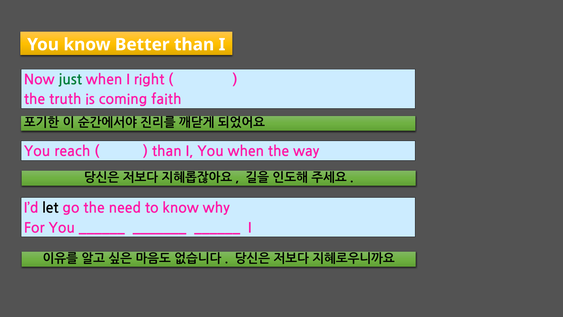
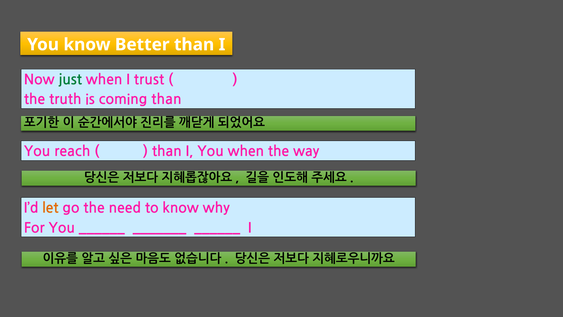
right: right -> trust (149, 80)
coming faith: faith -> than (166, 99)
let colour: black -> orange (50, 208)
